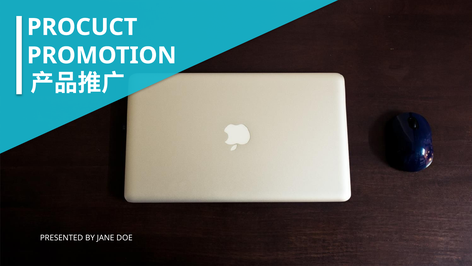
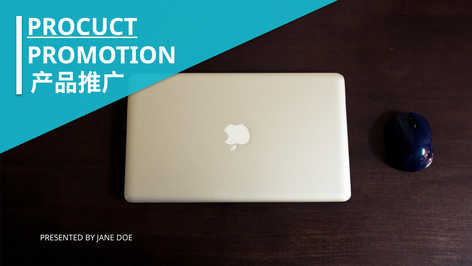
PROCUCT underline: none -> present (82, 27)
